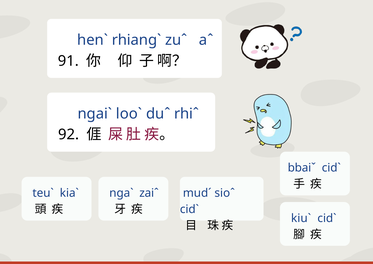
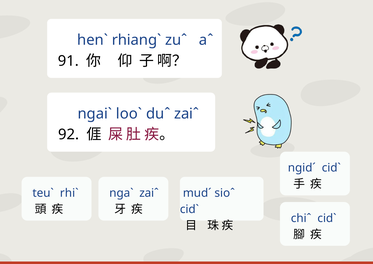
duˆ rhiˆ: rhiˆ -> zaiˆ (187, 114)
bbaiˇ: bbaiˇ -> ngidˊ (302, 168)
kiaˋ: kiaˋ -> rhiˋ (69, 193)
kiuˋ: kiuˋ -> chiˆ (301, 218)
